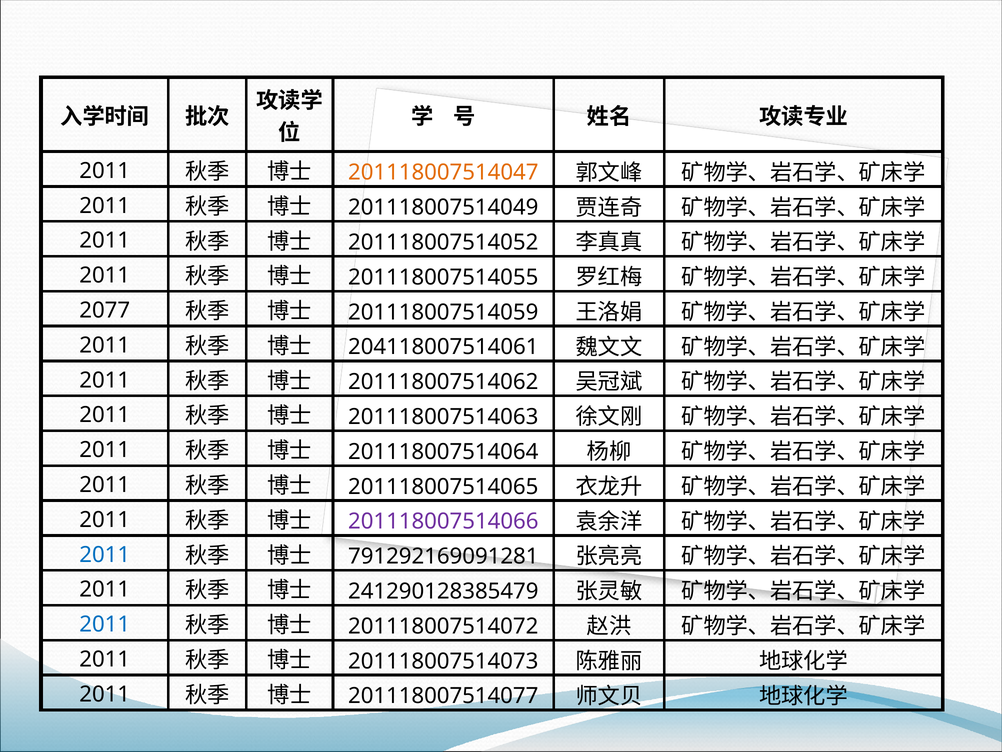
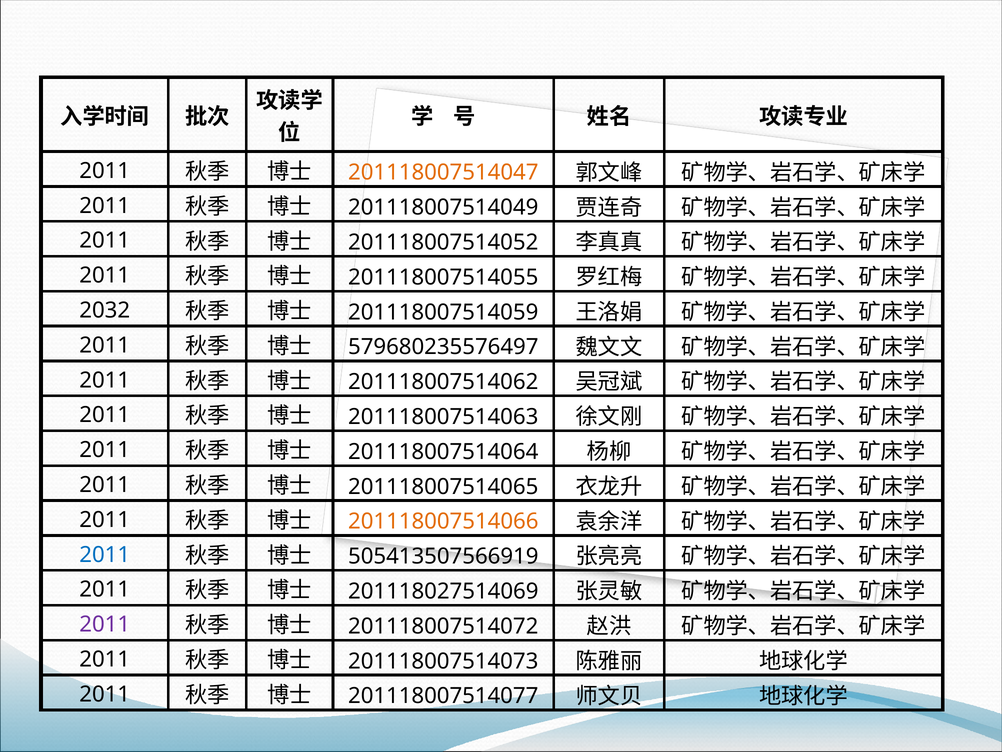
2077: 2077 -> 2032 (105, 310)
204118007514061: 204118007514061 -> 579680235576497 (443, 347)
201118007514066 colour: purple -> orange (443, 521)
791292169091281: 791292169091281 -> 505413507566919 (443, 556)
241290128385479: 241290128385479 -> 201118027514069 (443, 591)
2011 colour: blue -> purple (105, 624)
